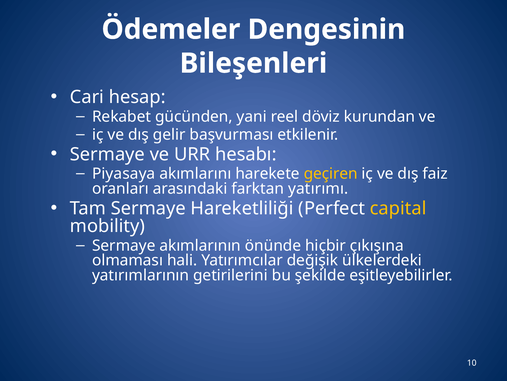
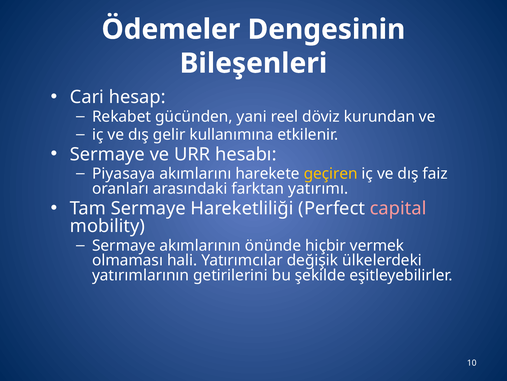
başvurması: başvurması -> kullanımına (232, 134)
capital colour: yellow -> pink (398, 208)
çıkışına: çıkışına -> vermek (377, 245)
